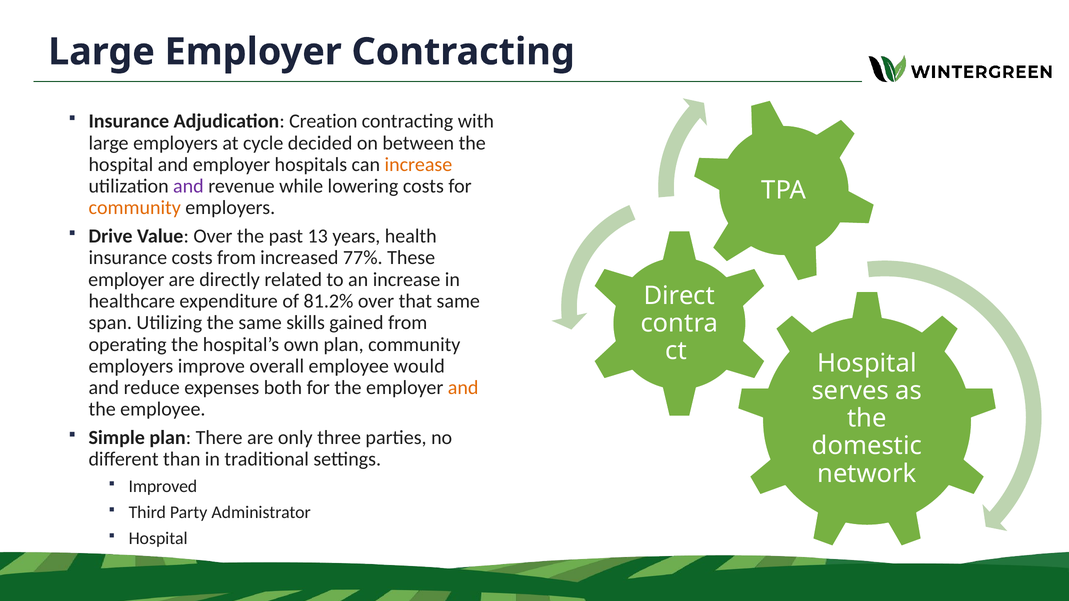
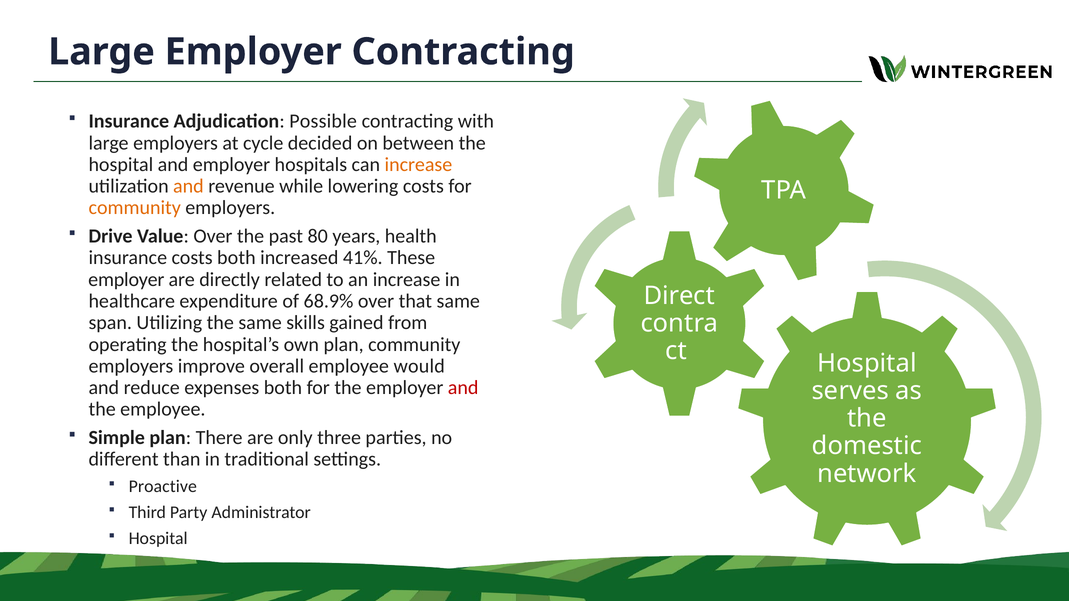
Creation: Creation -> Possible (323, 121)
and colour: purple -> orange (188, 186)
13: 13 -> 80 (318, 236)
costs from: from -> both (236, 258)
77%: 77% -> 41% (363, 258)
81.2%: 81.2% -> 68.9% (329, 301)
and colour: orange -> red (463, 388)
Improved: Improved -> Proactive (163, 487)
